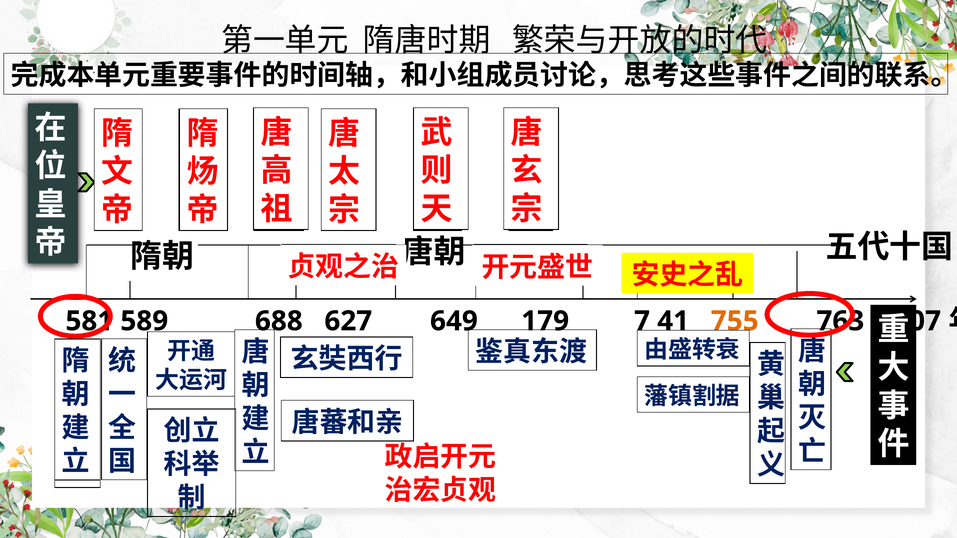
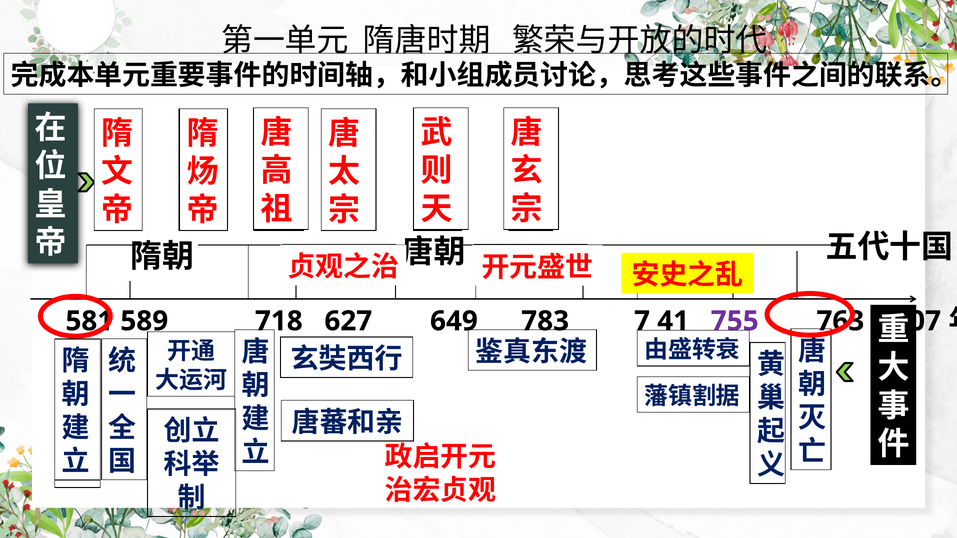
688: 688 -> 718 (279, 321)
179: 179 -> 783 (545, 321)
755 colour: orange -> purple (735, 321)
